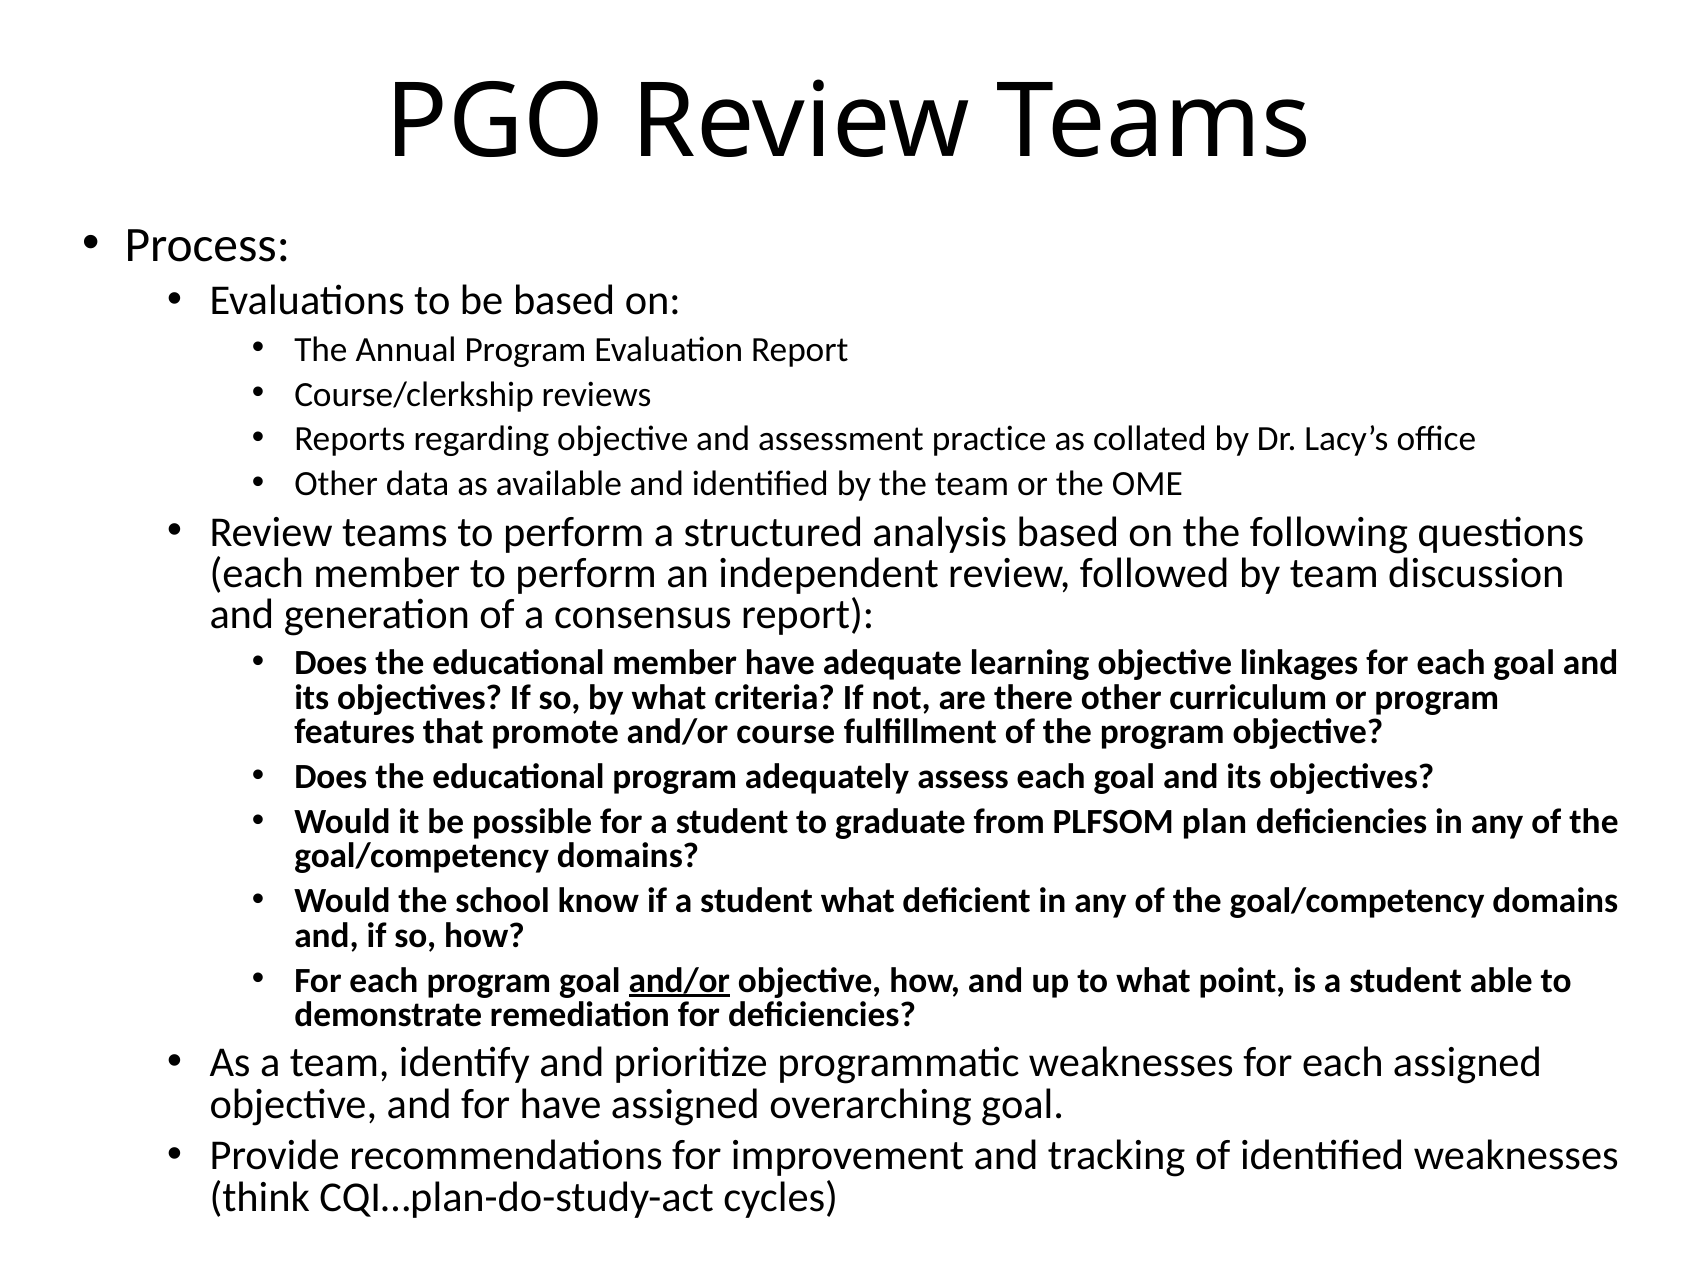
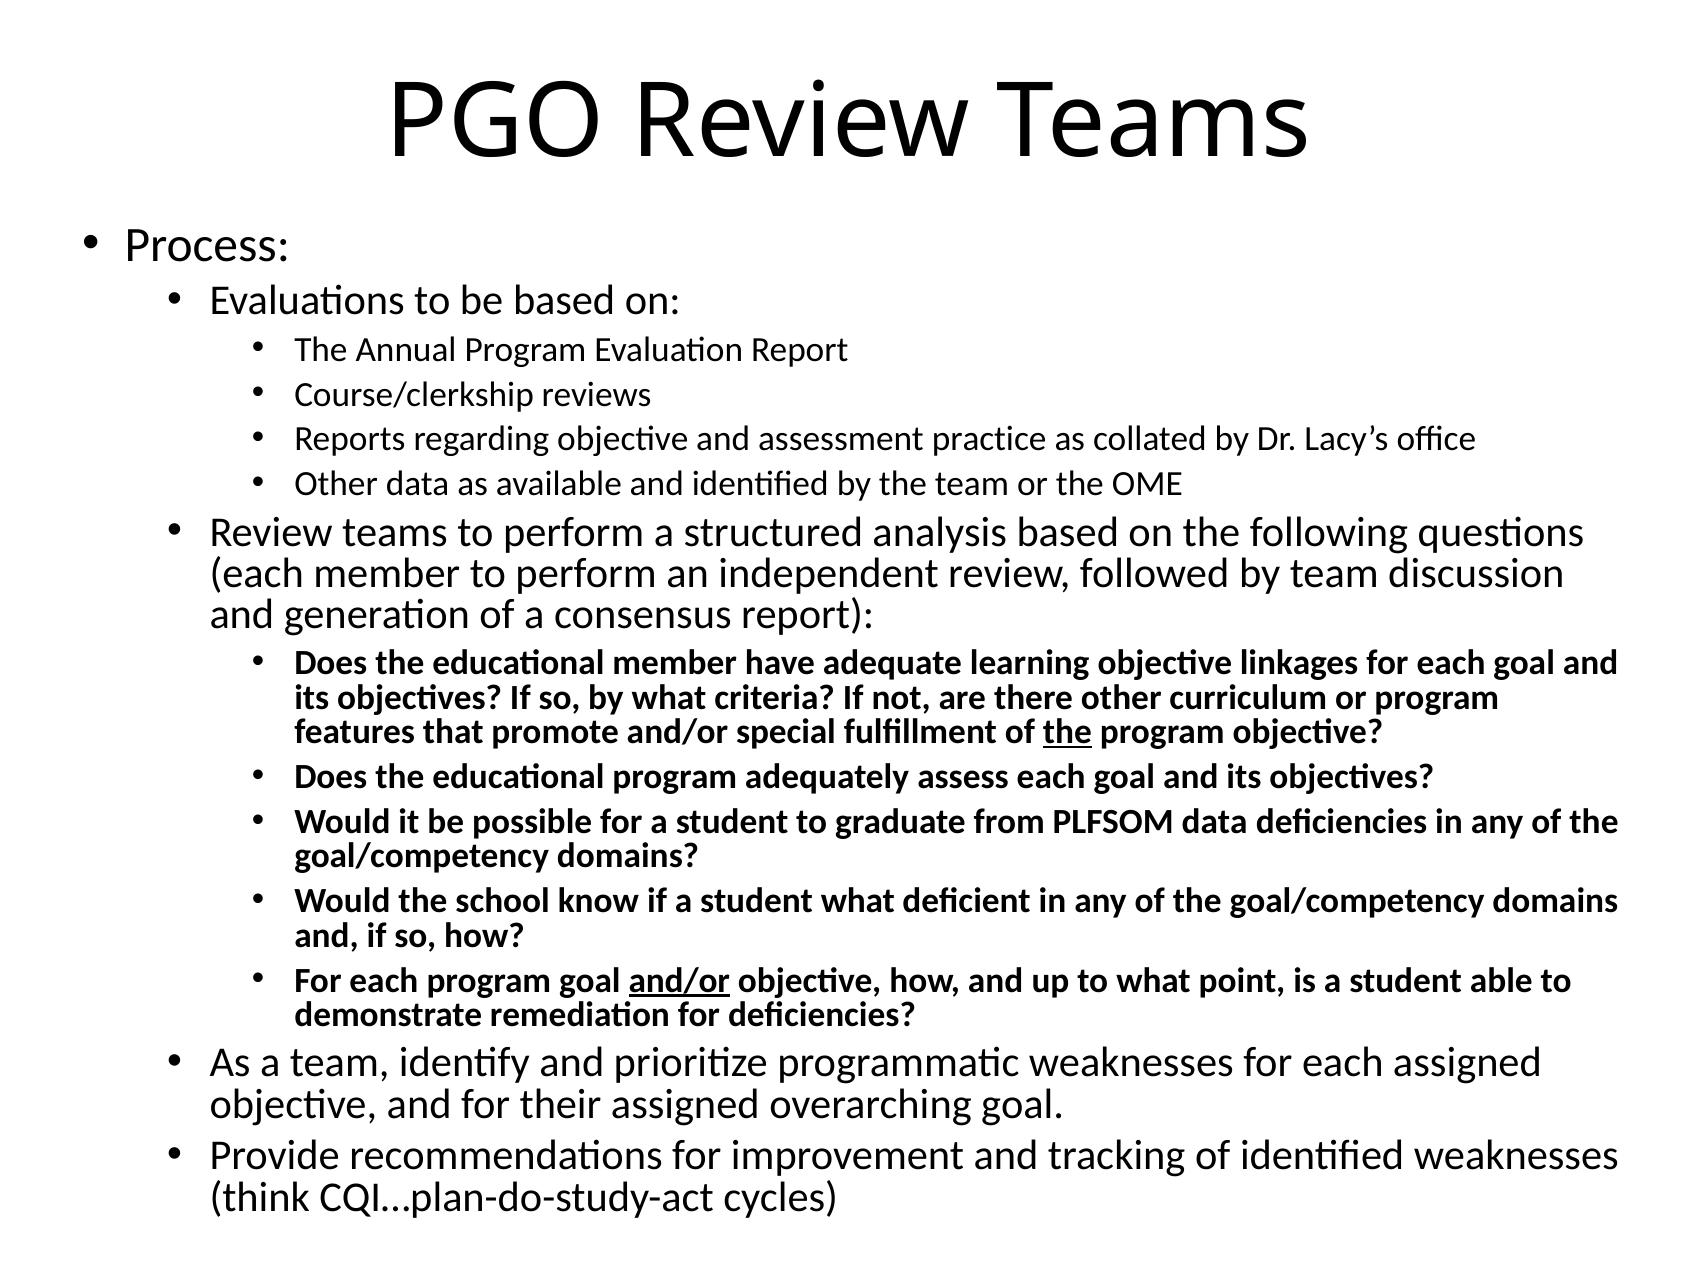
course: course -> special (786, 732)
the underline: none -> present (1067, 732)
PLFSOM plan: plan -> data (1215, 822)
for have: have -> their (561, 1104)
